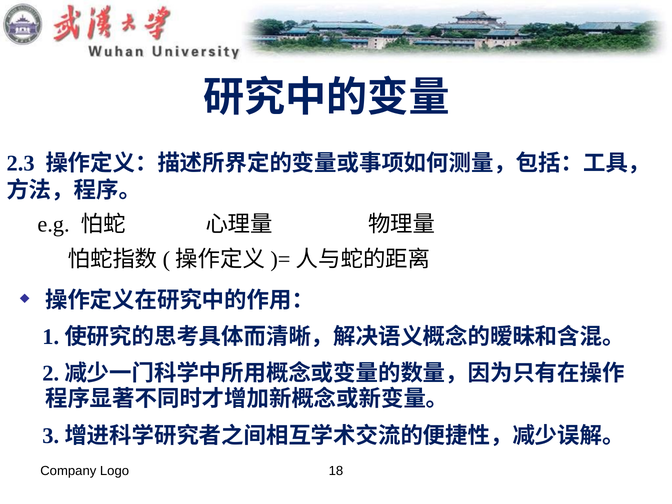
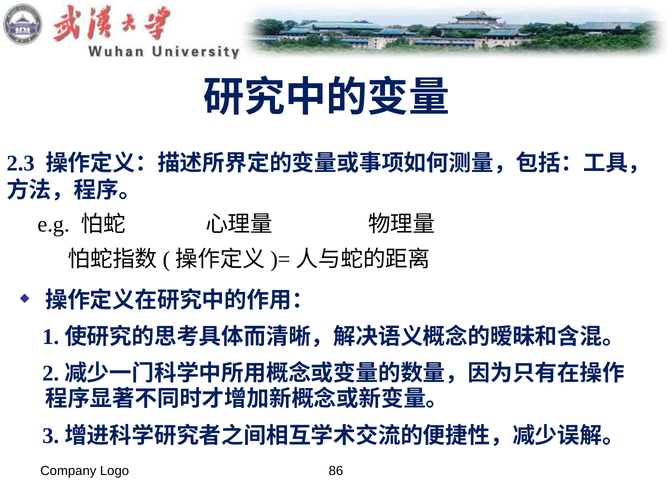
18: 18 -> 86 (336, 471)
